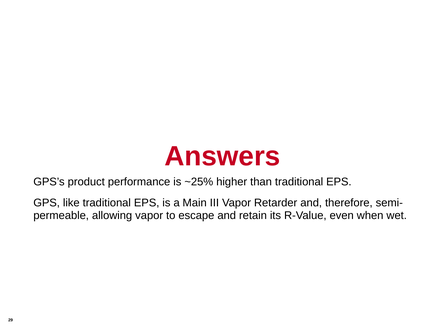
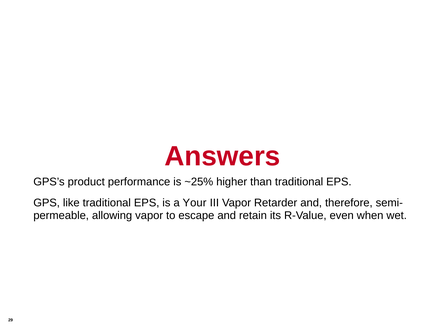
Main: Main -> Your (195, 203)
